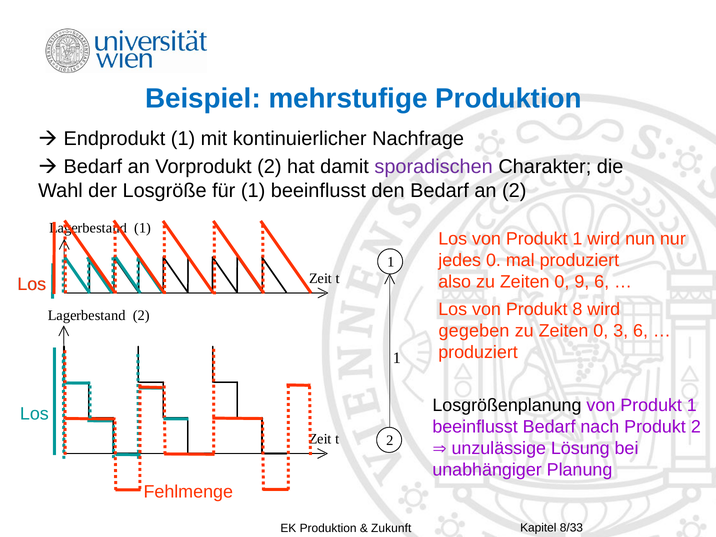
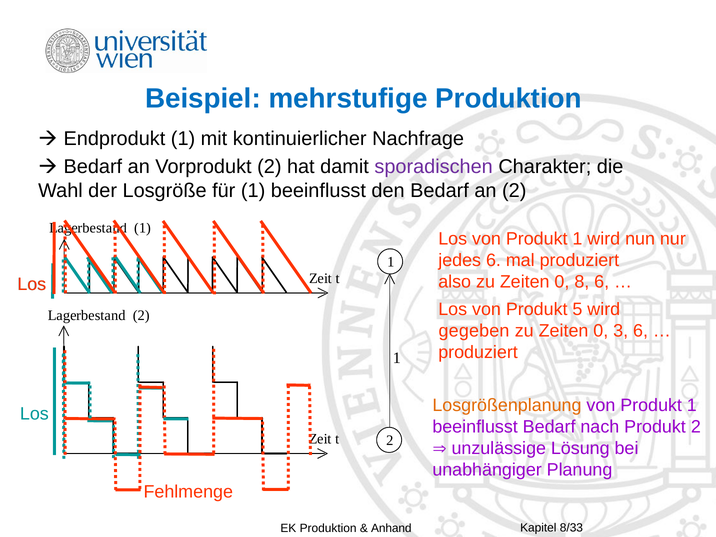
jedes 0: 0 -> 6 (493, 260)
9: 9 -> 8 (582, 282)
8: 8 -> 5 (577, 309)
Losgrößenplanung colour: black -> orange (507, 405)
Zukunft: Zukunft -> Anhand (391, 528)
